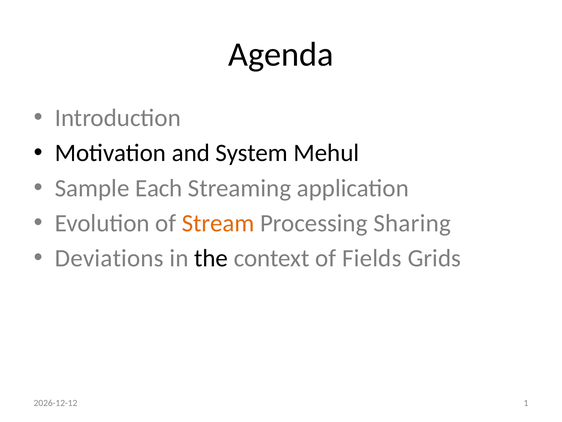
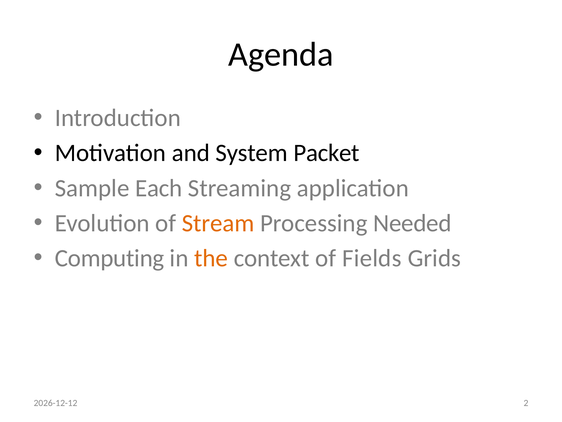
Mehul: Mehul -> Packet (327, 153)
Sharing: Sharing -> Needed (412, 223)
Deviations: Deviations -> Computing (110, 258)
the colour: black -> orange (211, 258)
1: 1 -> 2 (526, 402)
